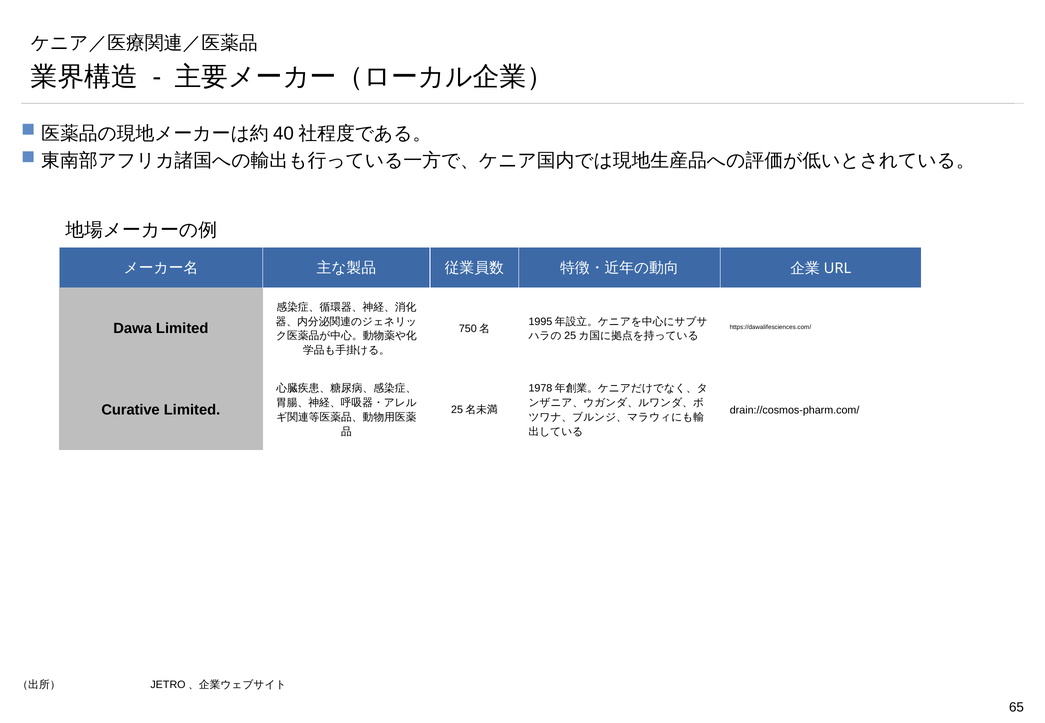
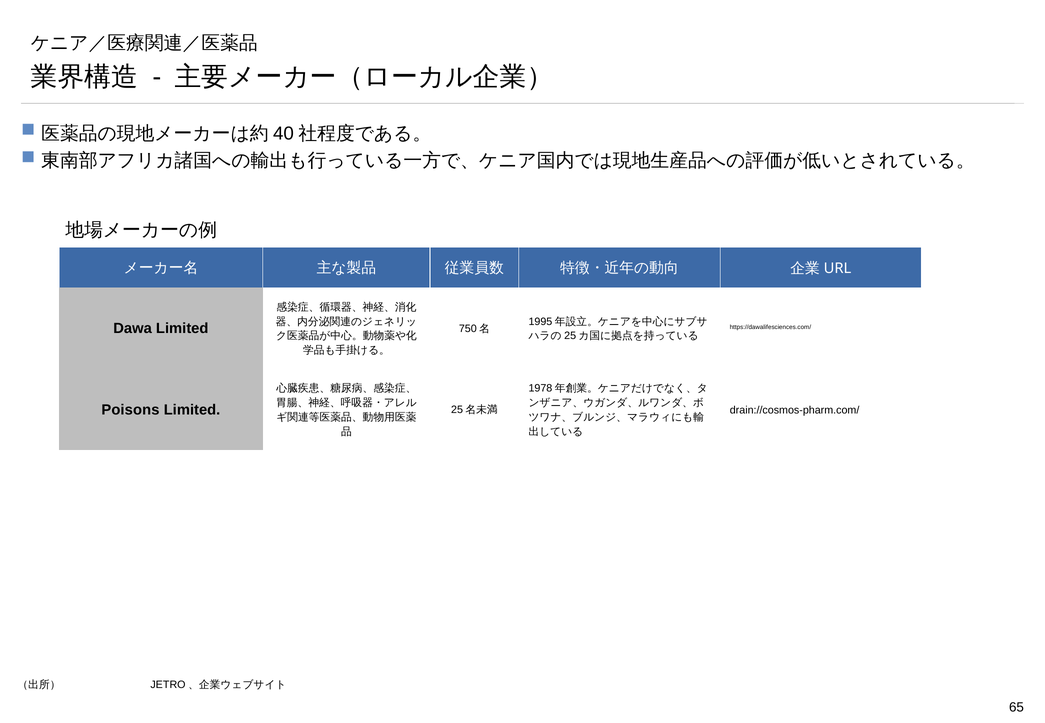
Curative: Curative -> Poisons (130, 410)
